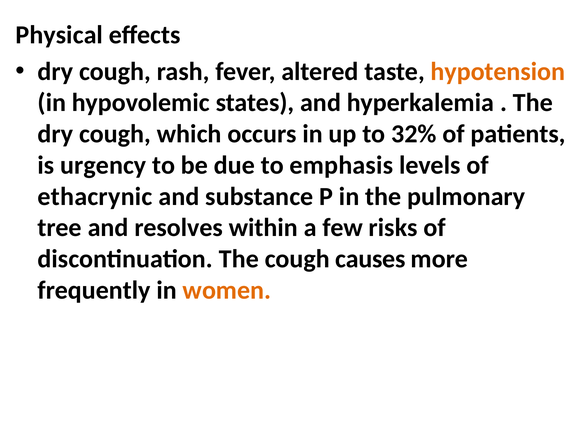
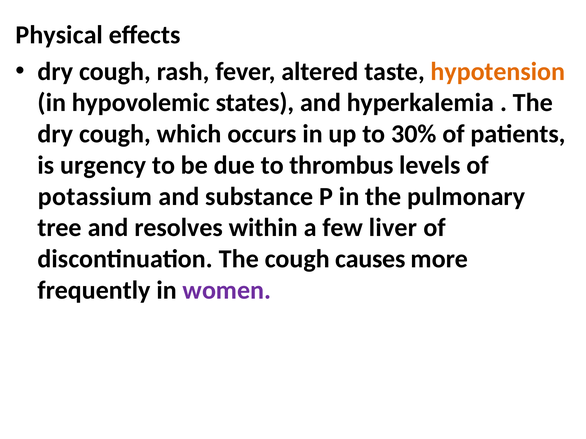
32%: 32% -> 30% (414, 134)
emphasis: emphasis -> thrombus (342, 165)
ethacrynic: ethacrynic -> potassium (95, 197)
risks: risks -> liver (393, 228)
women colour: orange -> purple (227, 291)
